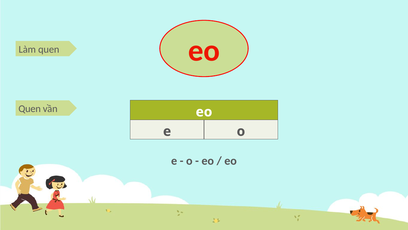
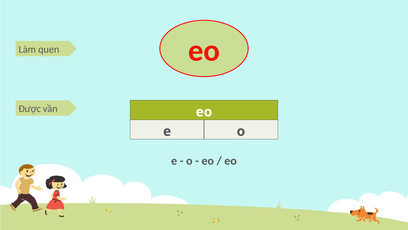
Quen: Quen -> Được (30, 109)
